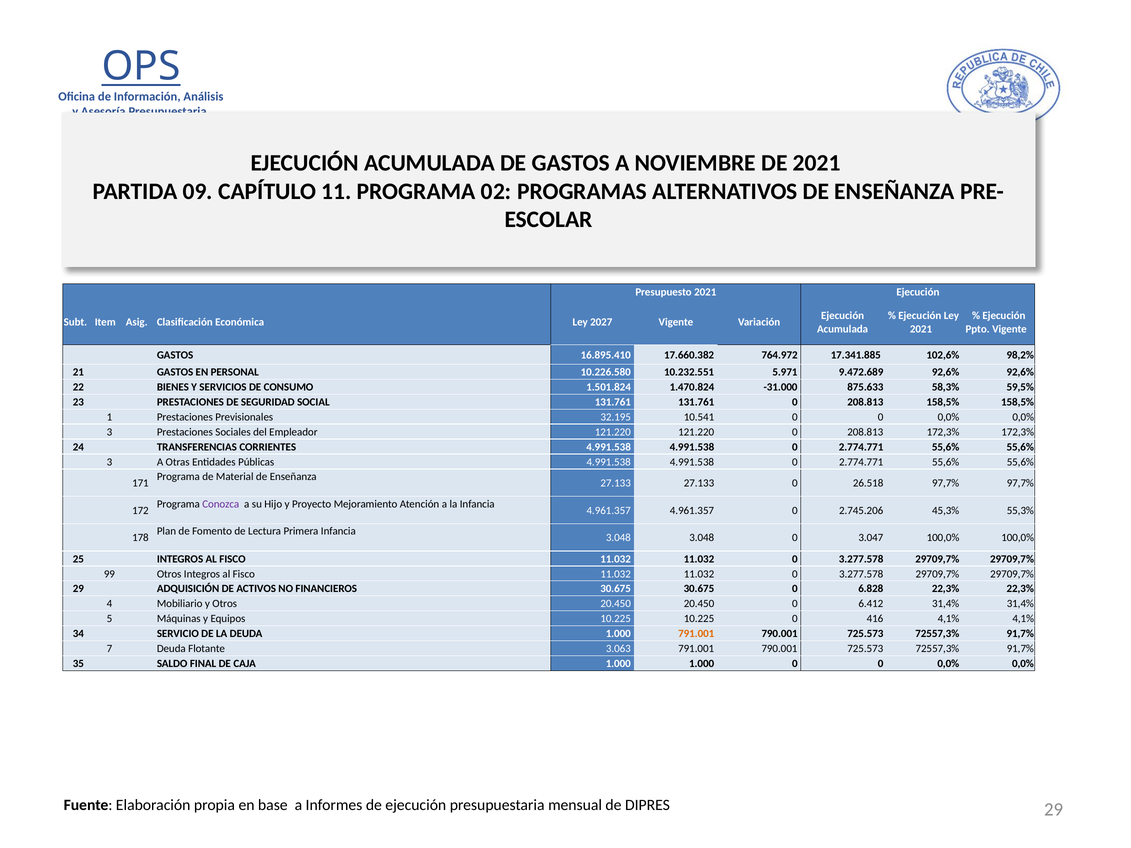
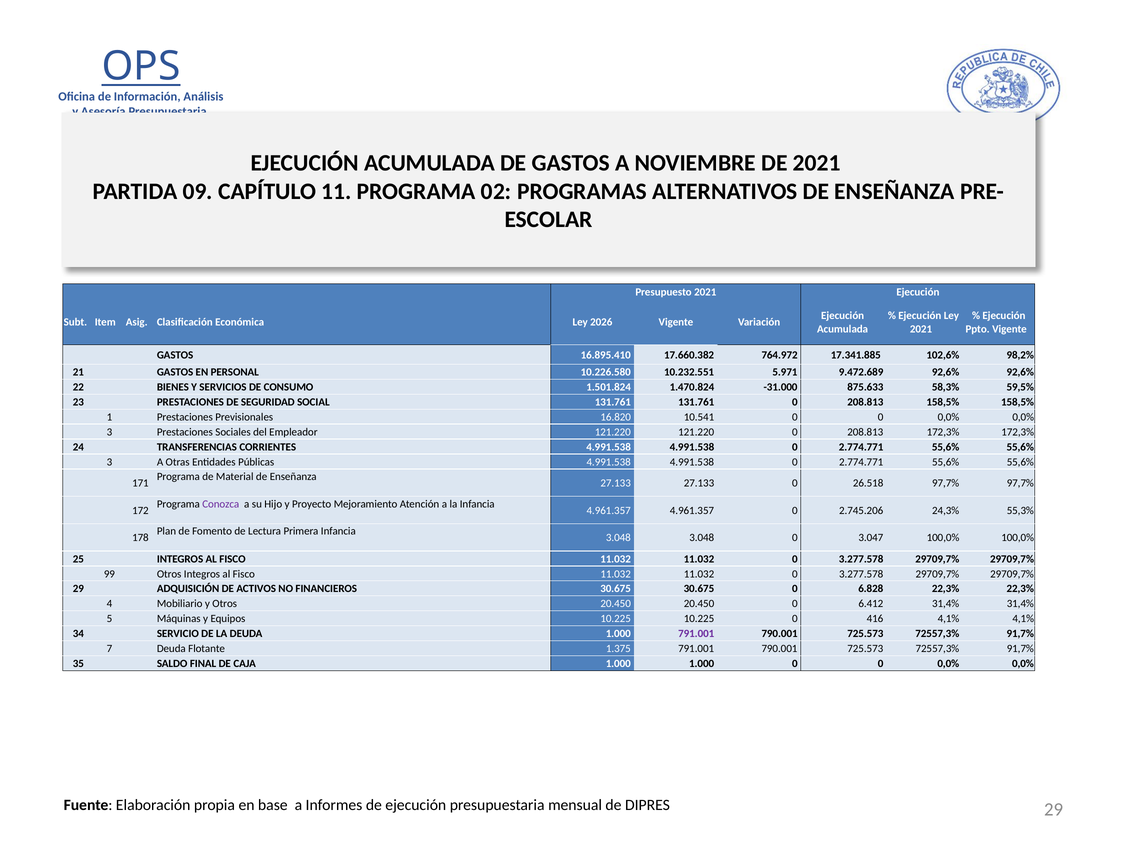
2027: 2027 -> 2026 (601, 322)
32.195: 32.195 -> 16.820 (616, 417)
45,3%: 45,3% -> 24,3% (946, 511)
791.001 colour: orange -> purple (696, 634)
3.063: 3.063 -> 1.375 (618, 649)
